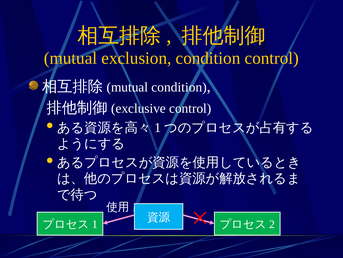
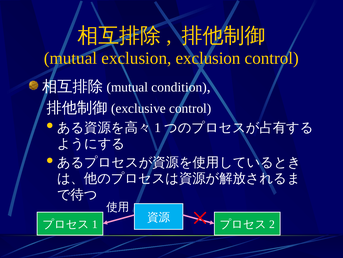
exclusion condition: condition -> exclusion (208, 58)
